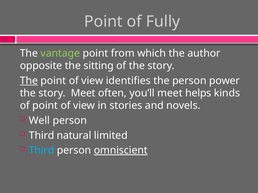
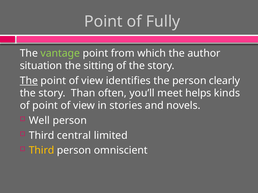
opposite: opposite -> situation (41, 66)
power: power -> clearly (224, 81)
story Meet: Meet -> Than (83, 93)
natural: natural -> central (74, 136)
Third colour: light blue -> yellow (42, 151)
omniscient underline: present -> none (121, 151)
